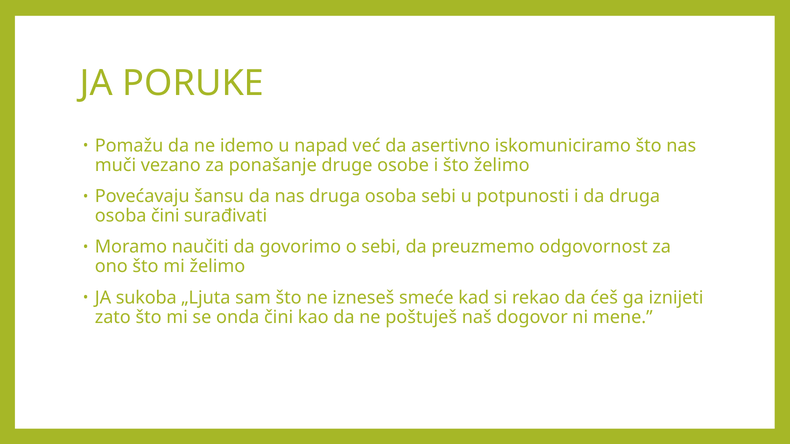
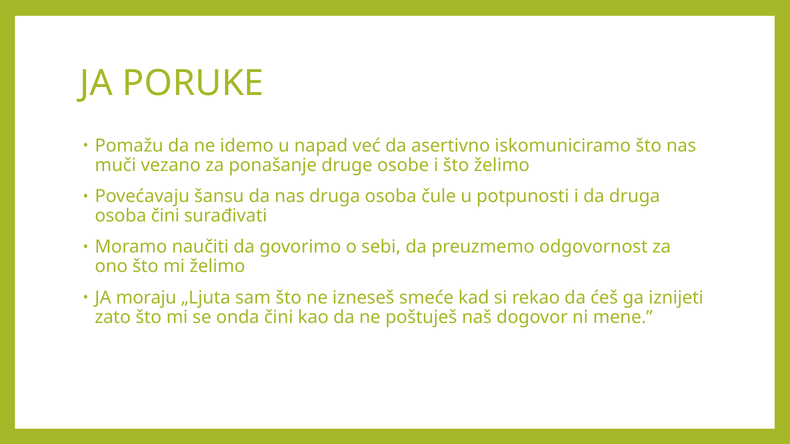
osoba sebi: sebi -> čule (439, 197)
sukoba: sukoba -> moraju (146, 298)
